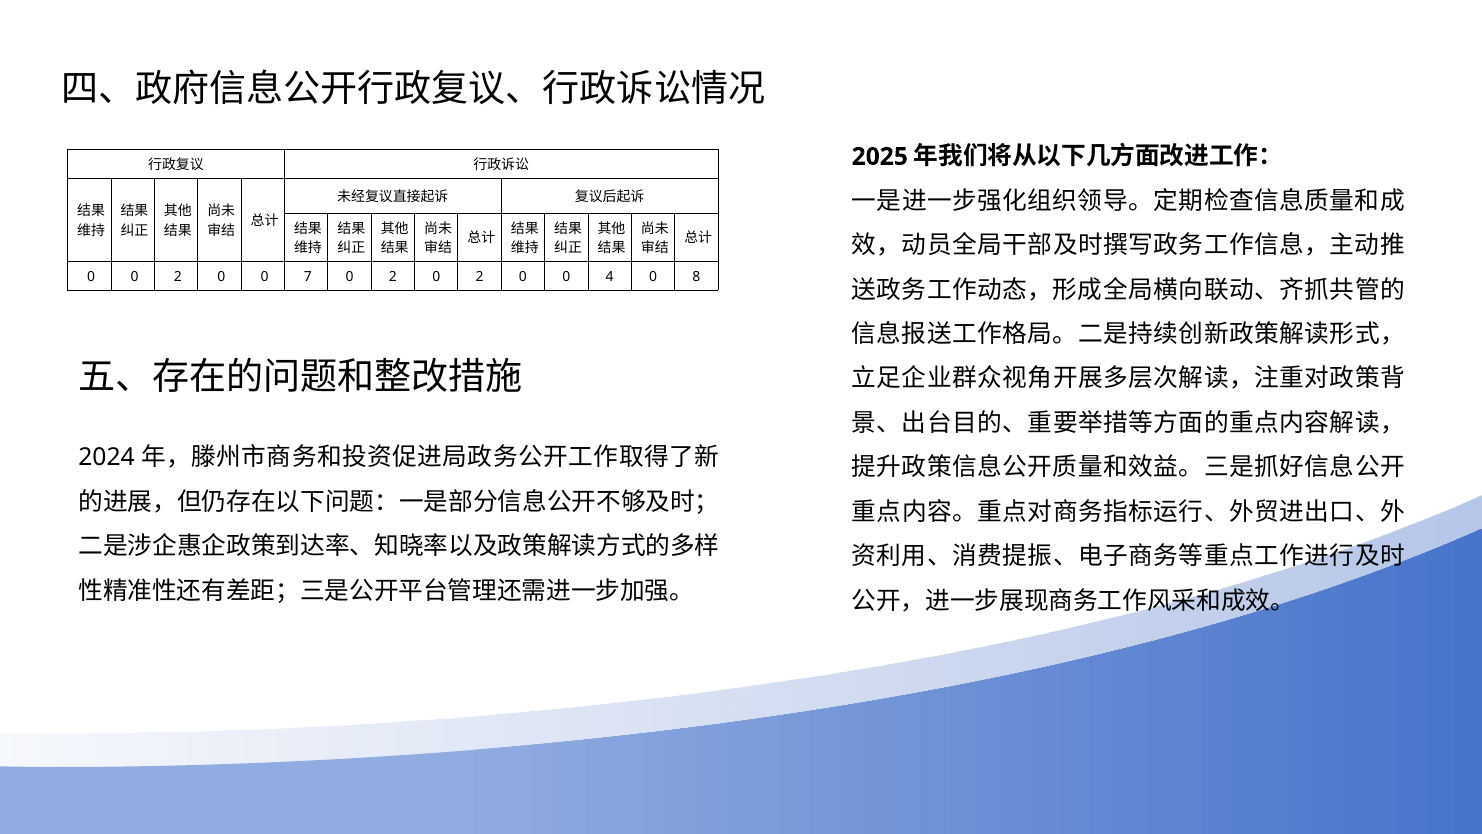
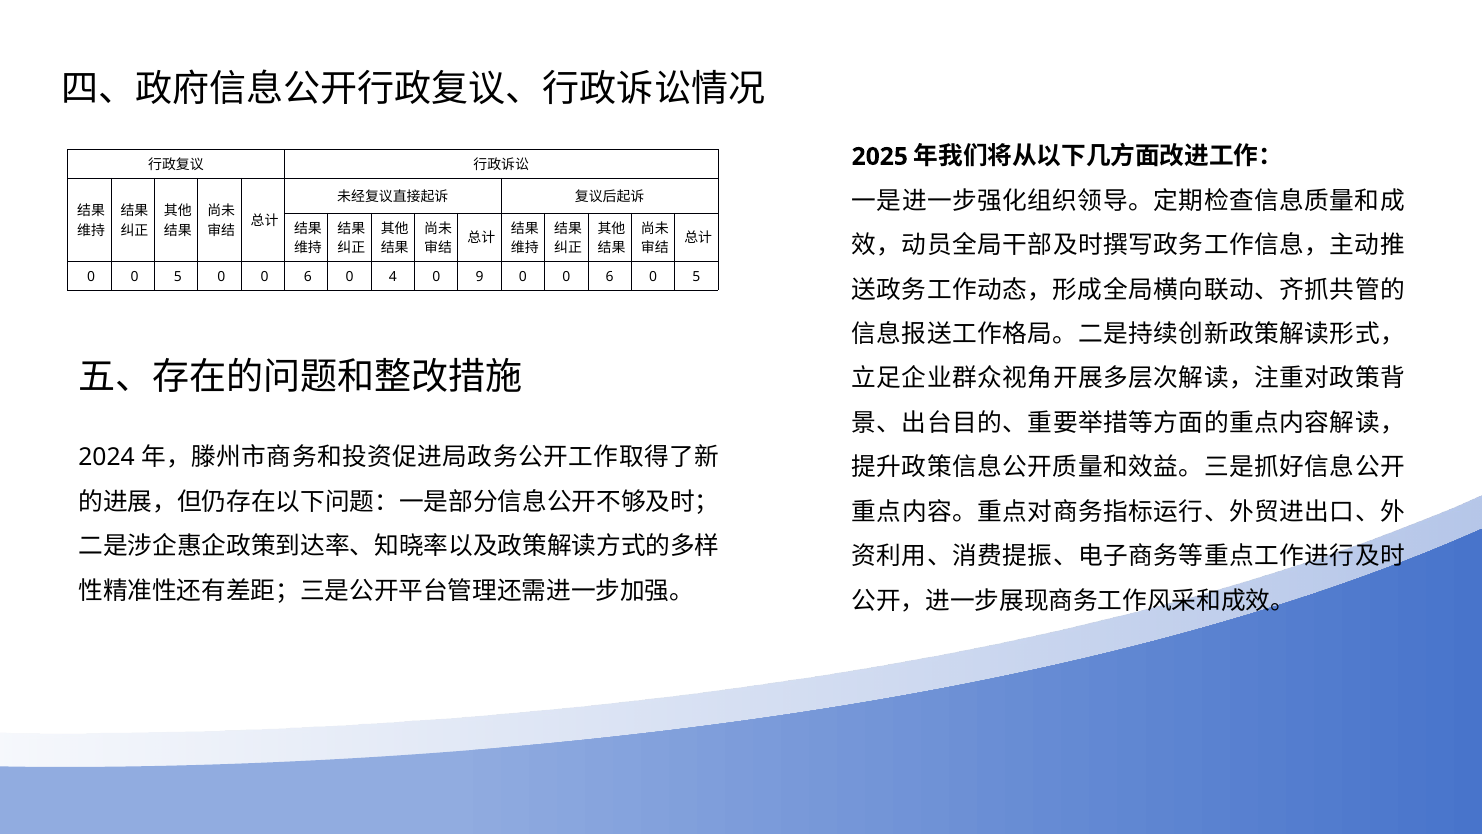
0 0 2: 2 -> 5 (178, 277)
7: 7 -> 6 (308, 277)
2: 2 -> 4 (393, 277)
2: 2 -> 9 (480, 277)
4: 4 -> 6 (610, 277)
8: 8 -> 5 (696, 277)
